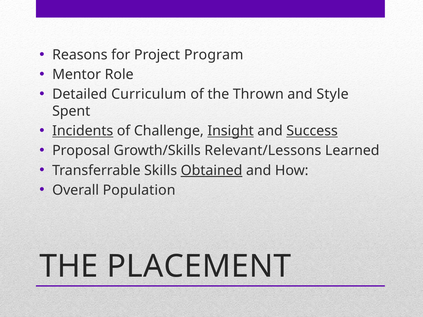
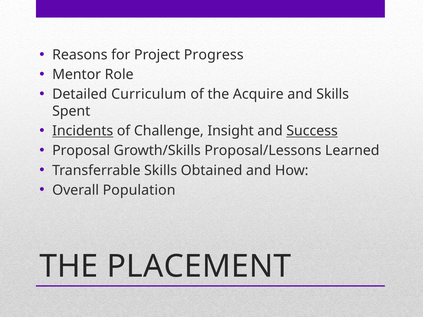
Program: Program -> Progress (214, 55)
Thrown: Thrown -> Acquire (258, 94)
and Style: Style -> Skills (333, 94)
Insight underline: present -> none (231, 131)
Relevant/Lessons: Relevant/Lessons -> Proposal/Lessons (263, 151)
Obtained underline: present -> none (212, 171)
